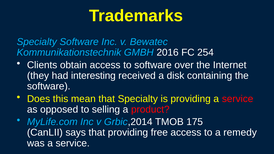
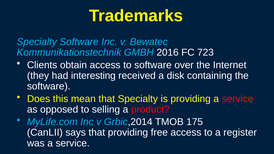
254: 254 -> 723 (205, 53)
remedy: remedy -> register (240, 133)
